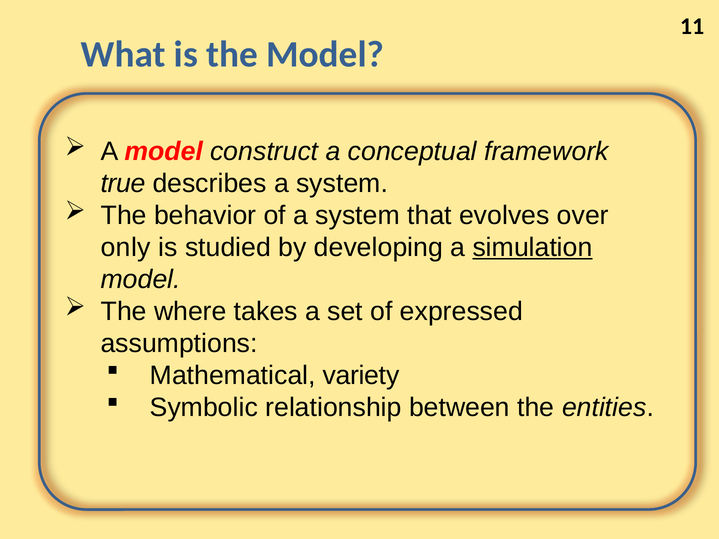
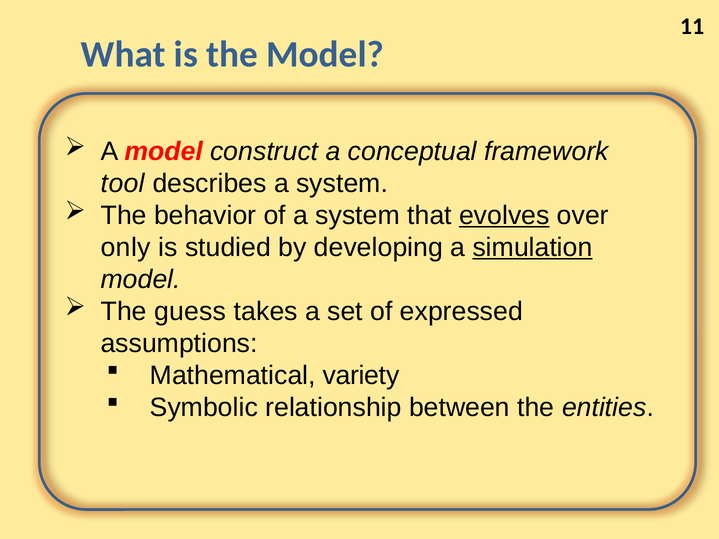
true: true -> tool (123, 183)
evolves underline: none -> present (504, 215)
where: where -> guess (190, 311)
